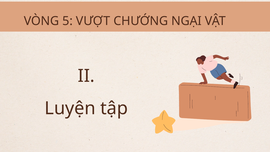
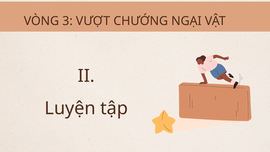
5: 5 -> 3 (68, 21)
